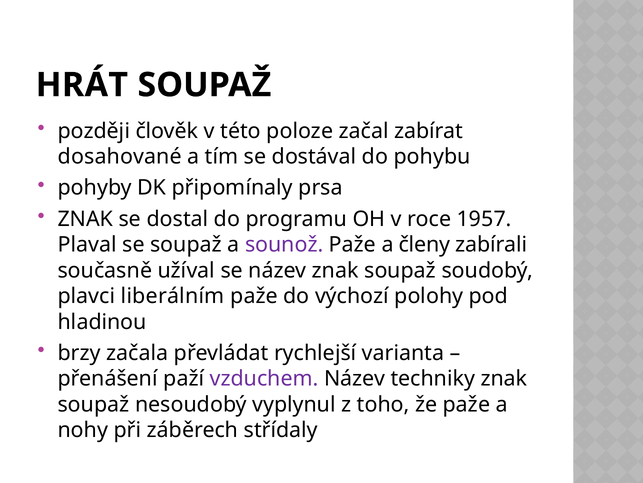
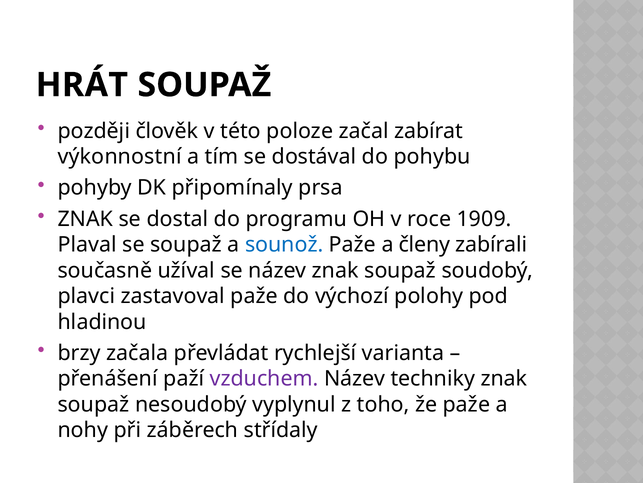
dosahované: dosahované -> výkonnostní (120, 156)
1957: 1957 -> 1909 (484, 219)
sounož colour: purple -> blue (284, 244)
liberálním: liberálním -> zastavoval (173, 296)
